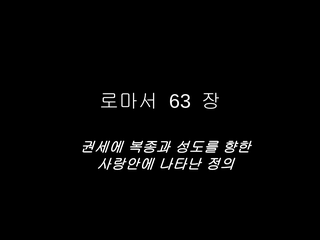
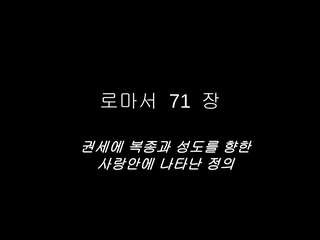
63: 63 -> 71 (180, 101)
